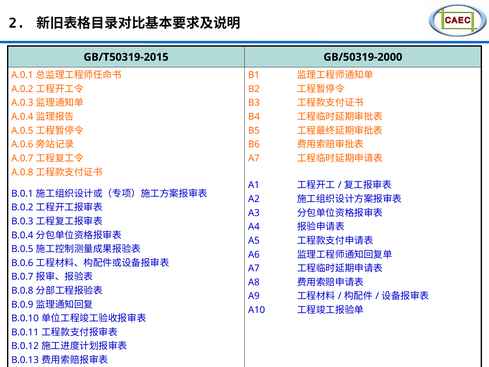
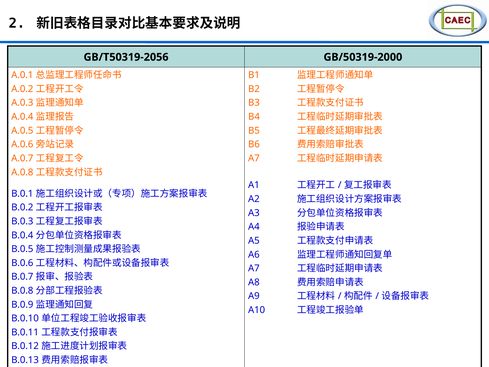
GB/T50319-2015: GB/T50319-2015 -> GB/T50319-2056 (126, 57)
